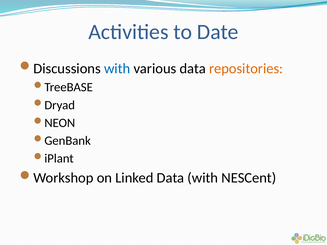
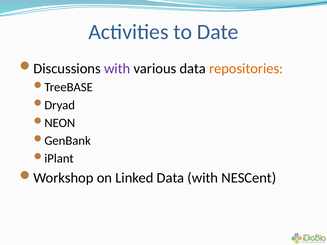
with colour: blue -> purple (117, 69)
